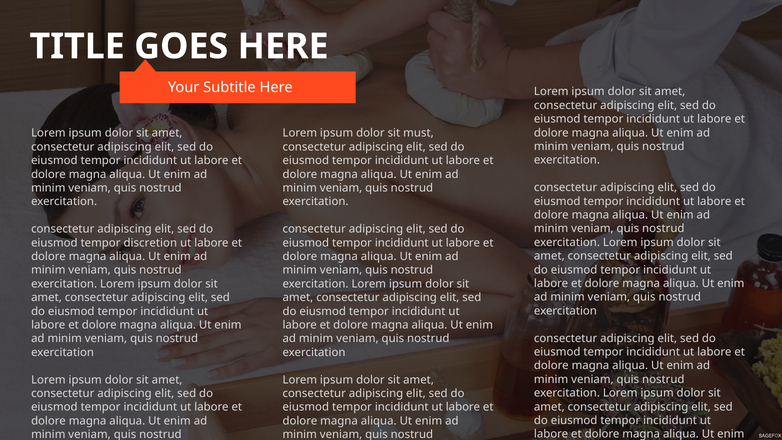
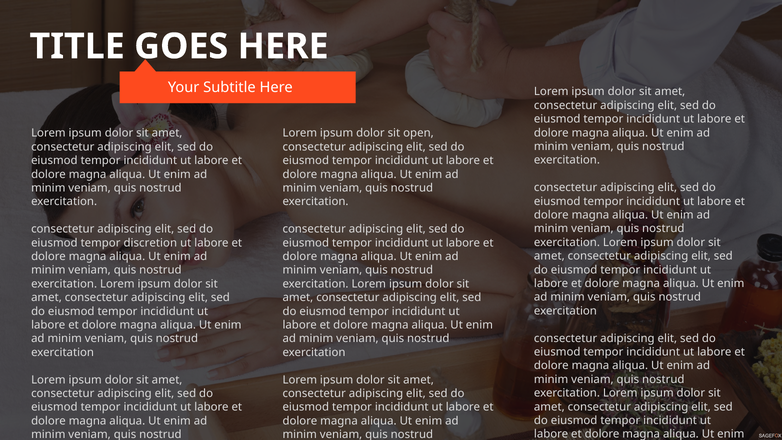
must: must -> open (418, 133)
